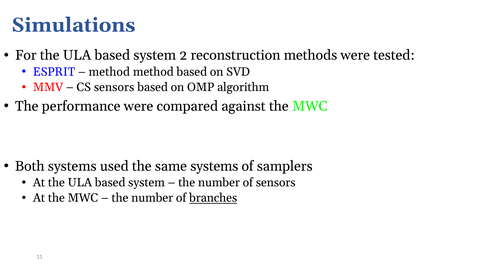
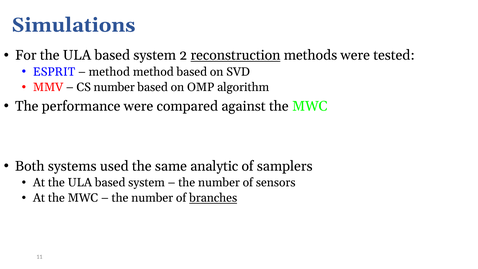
reconstruction underline: none -> present (236, 55)
CS sensors: sensors -> number (114, 87)
same systems: systems -> analytic (214, 166)
